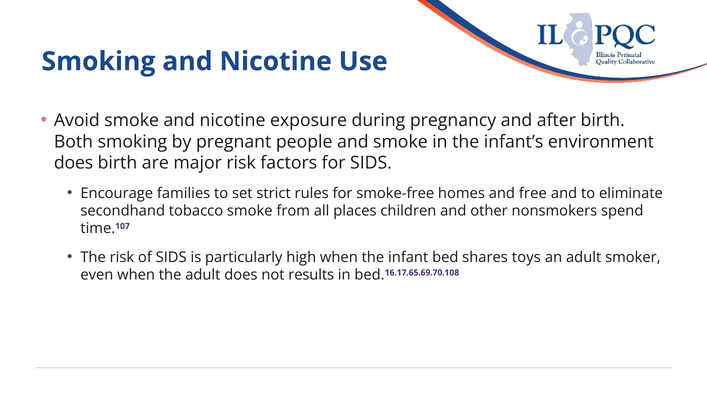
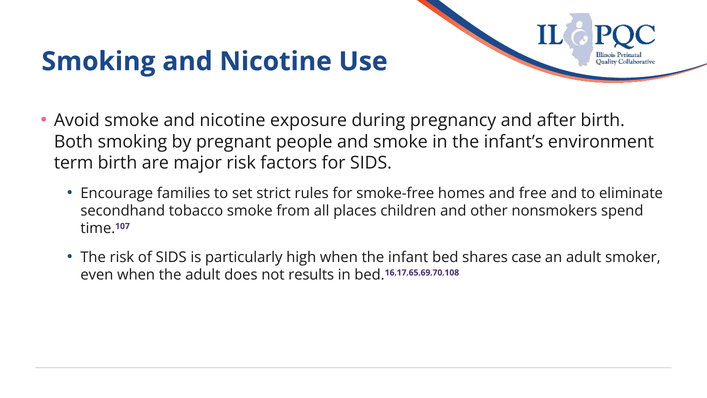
does: does -> term (74, 163)
toys: toys -> case (526, 257)
